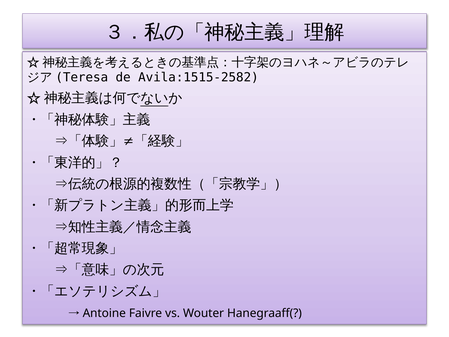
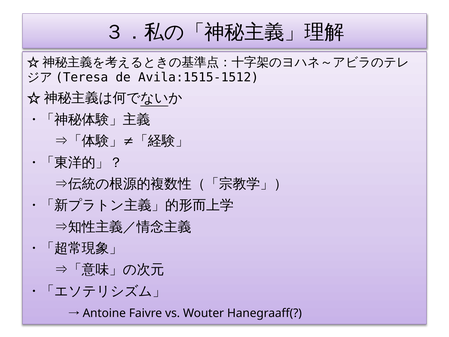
Avila:1515-2582: Avila:1515-2582 -> Avila:1515-1512 (198, 77)
